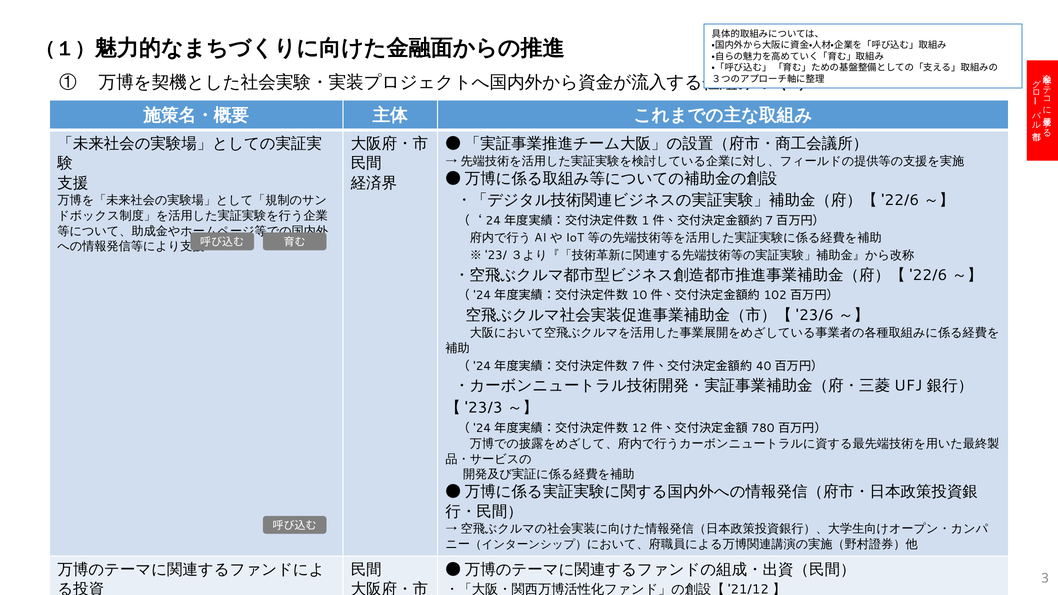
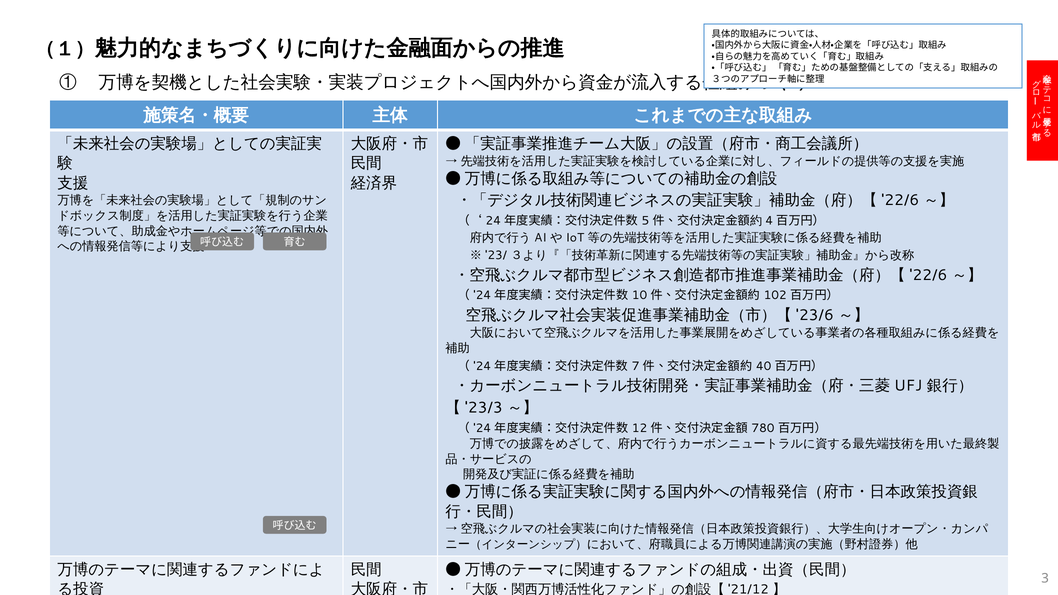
1: 1 -> 5 (645, 221)
7: 7 -> 4 (769, 221)
